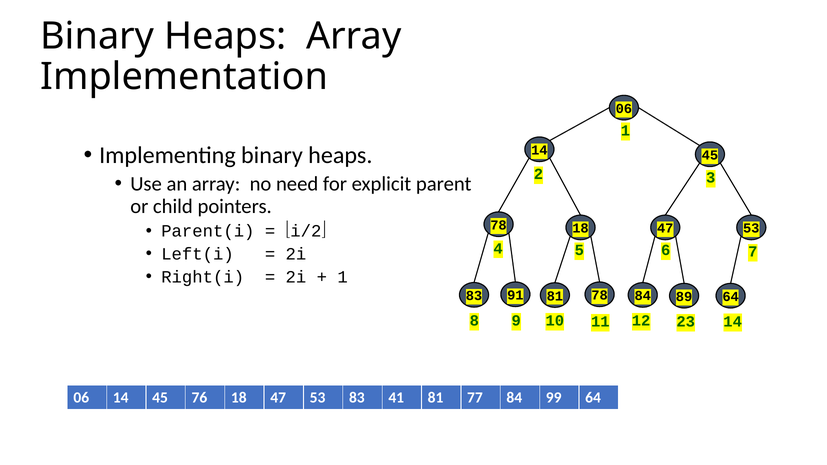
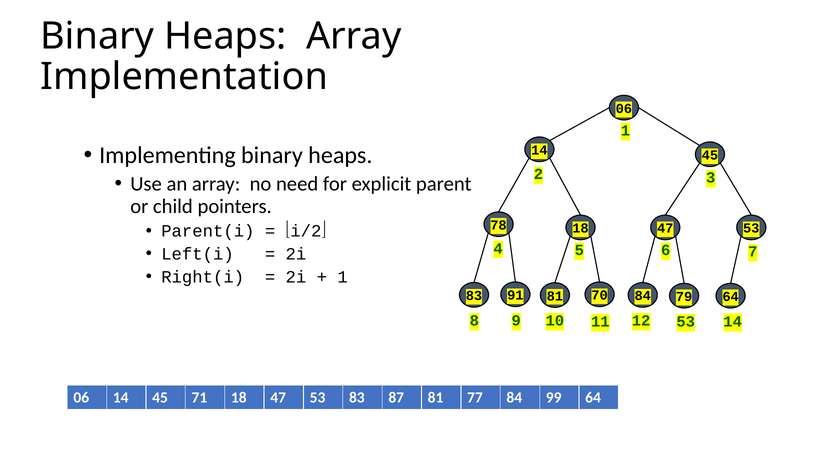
89: 89 -> 79 (684, 297)
81 78: 78 -> 70 (600, 295)
12 23: 23 -> 53 (686, 322)
76: 76 -> 71 (199, 398)
41: 41 -> 87 (396, 398)
